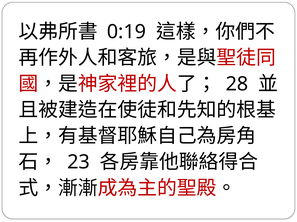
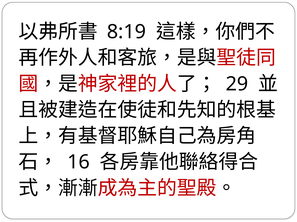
0:19: 0:19 -> 8:19 (126, 32)
28: 28 -> 29 (237, 84)
23: 23 -> 16 (79, 163)
